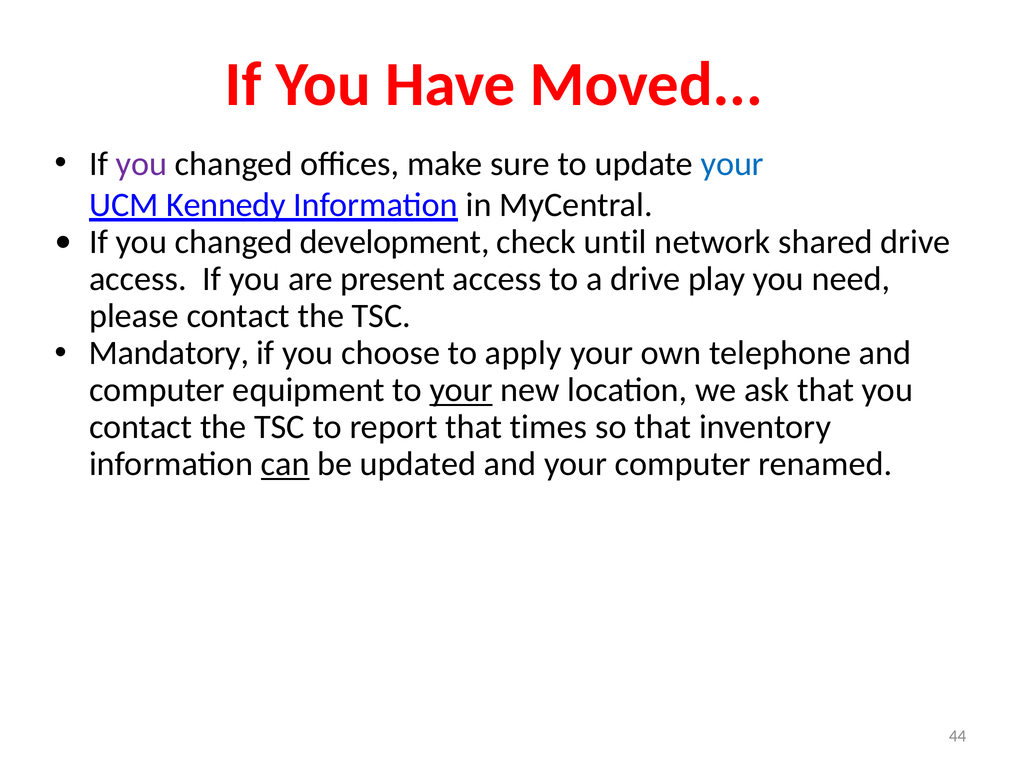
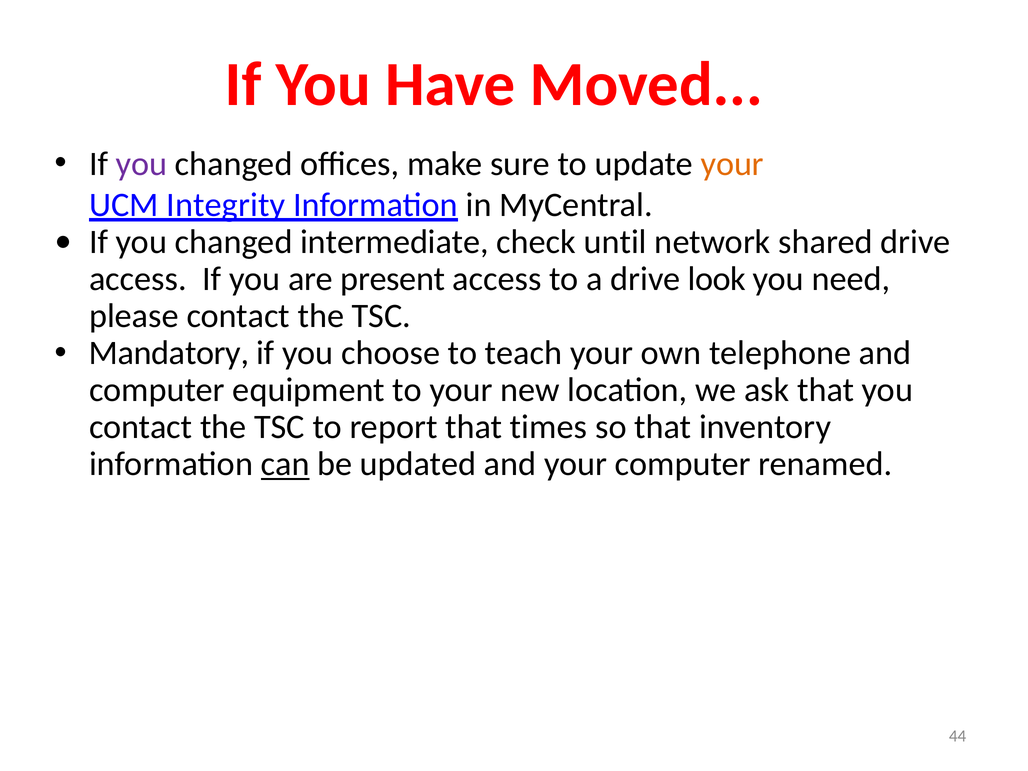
your colour: blue -> orange (732, 164)
Kennedy: Kennedy -> Integrity (226, 205)
development: development -> intermediate (394, 242)
play: play -> look (717, 279)
apply: apply -> teach (524, 353)
your underline: present -> none (461, 390)
